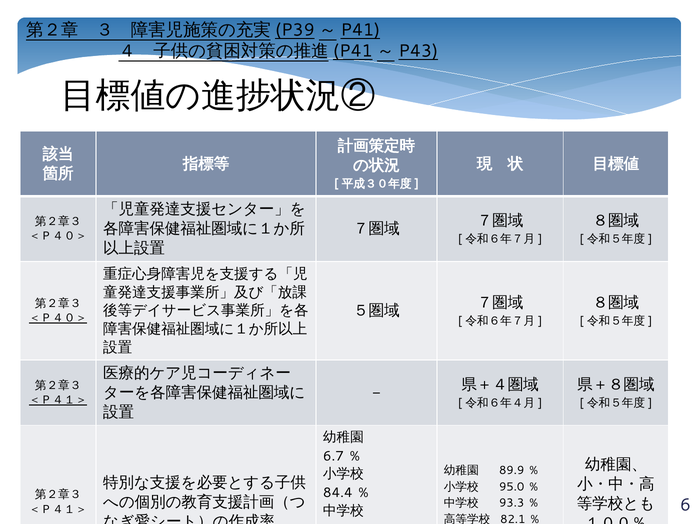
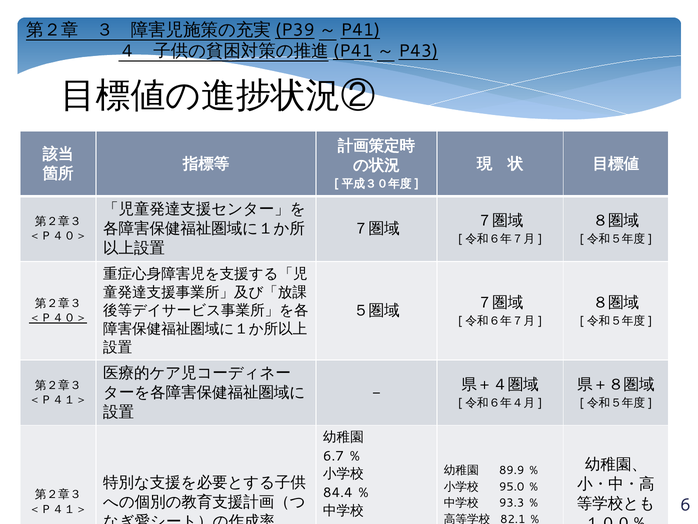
＜Ｐ４１＞ underline: present -> none (58, 400)
